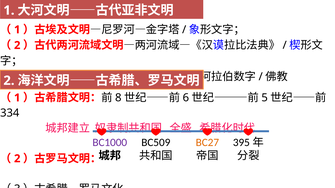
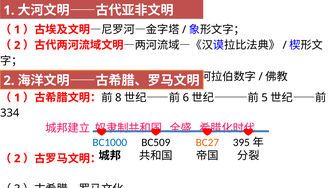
BC1000 colour: purple -> blue (110, 143)
